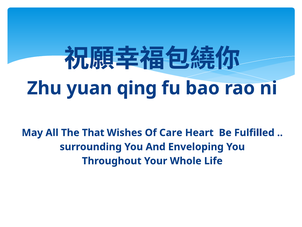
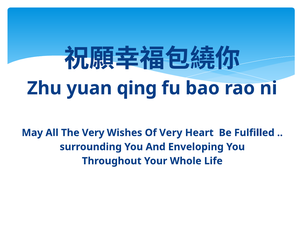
The That: That -> Very (93, 132)
Of Care: Care -> Very (171, 132)
